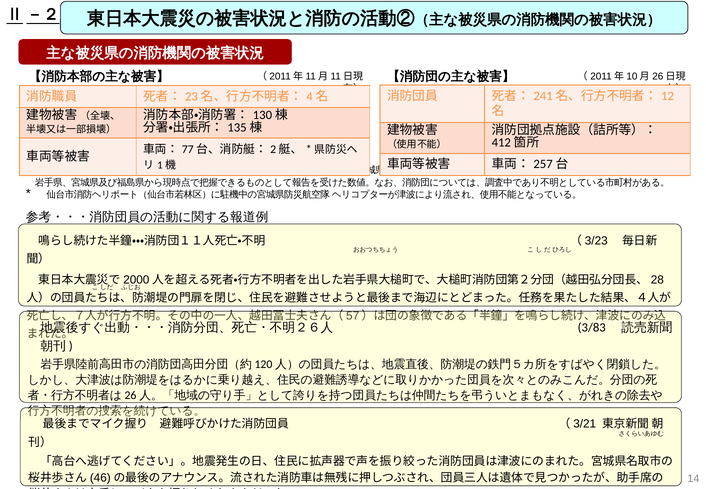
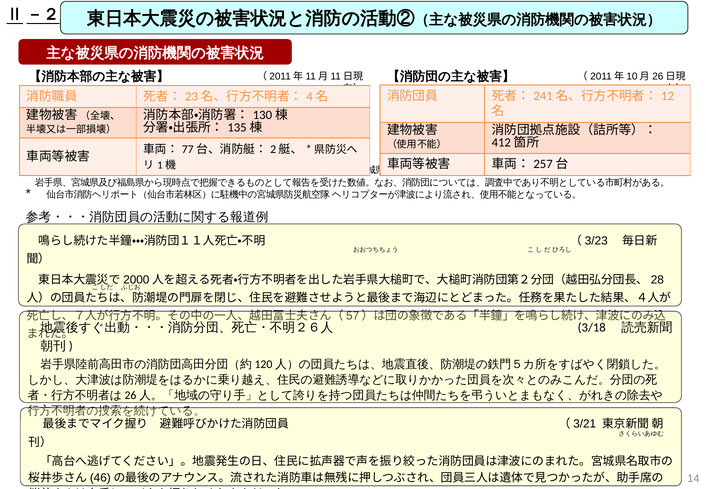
3/83: 3/83 -> 3/18 (592, 328)
